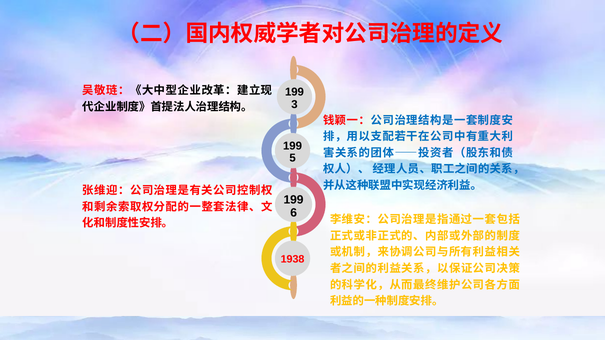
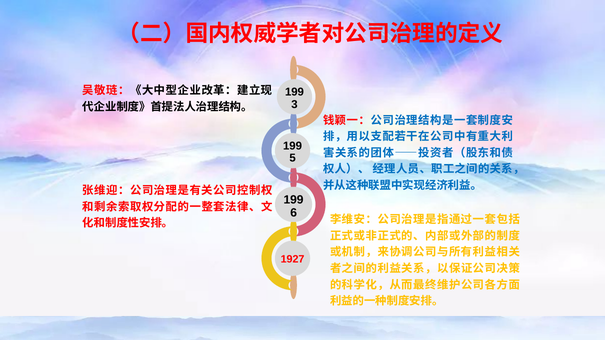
1938: 1938 -> 1927 (293, 259)
